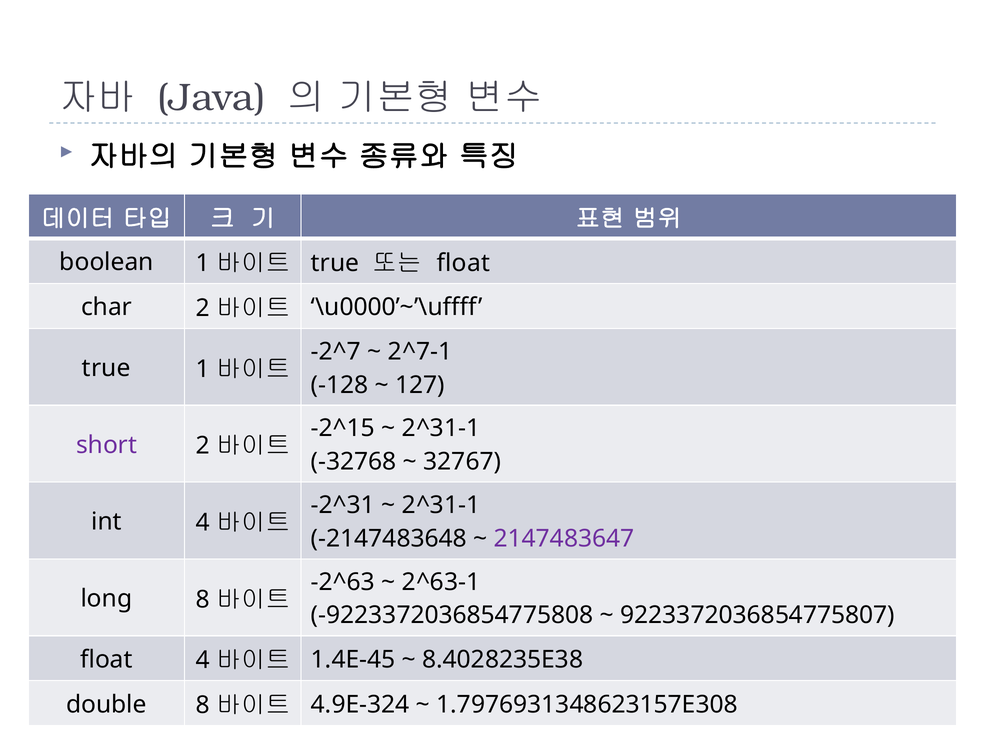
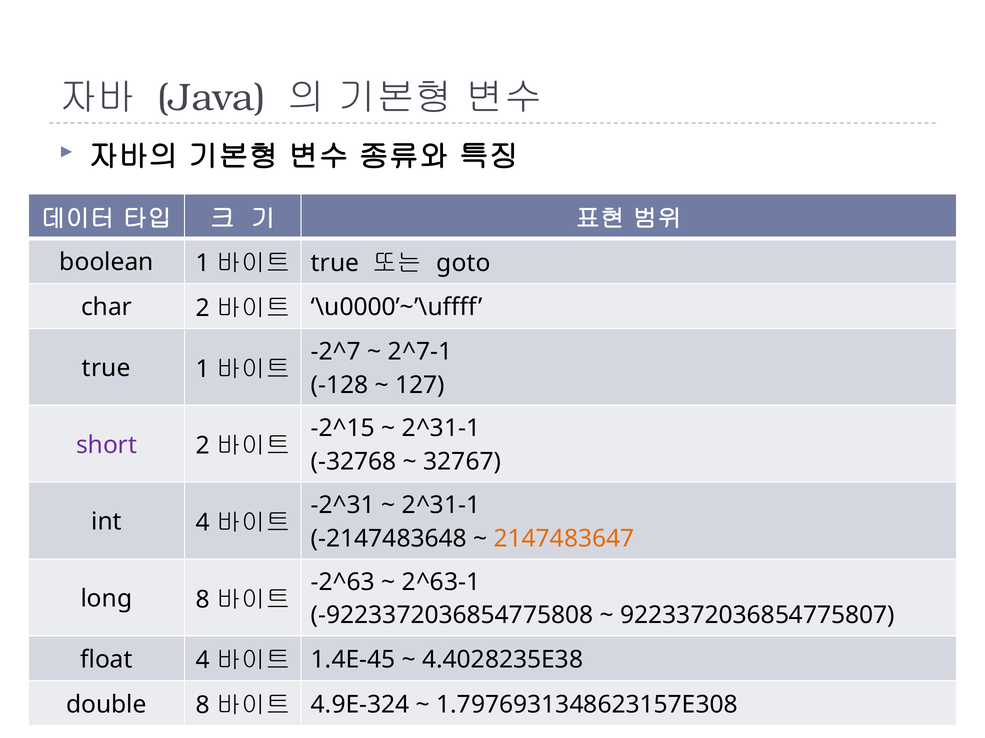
float: float -> goto (463, 263)
2147483647 colour: purple -> orange (564, 539)
8.4028235E38: 8.4028235E38 -> 4.4028235E38 (503, 660)
